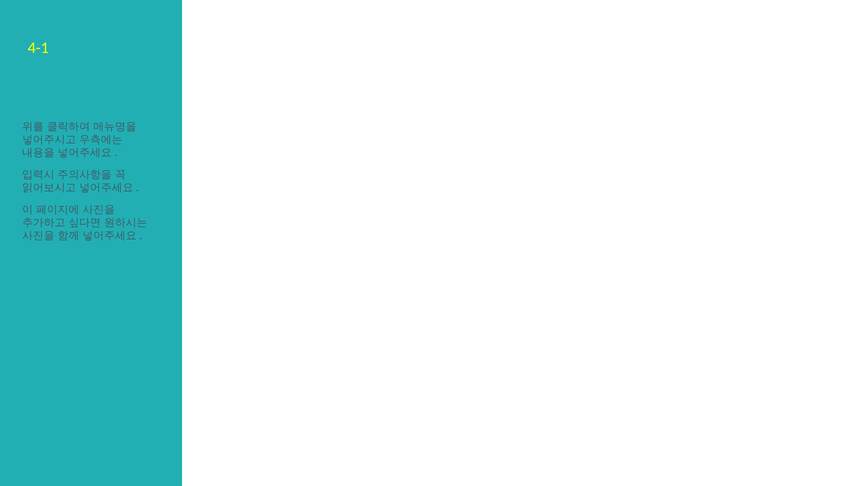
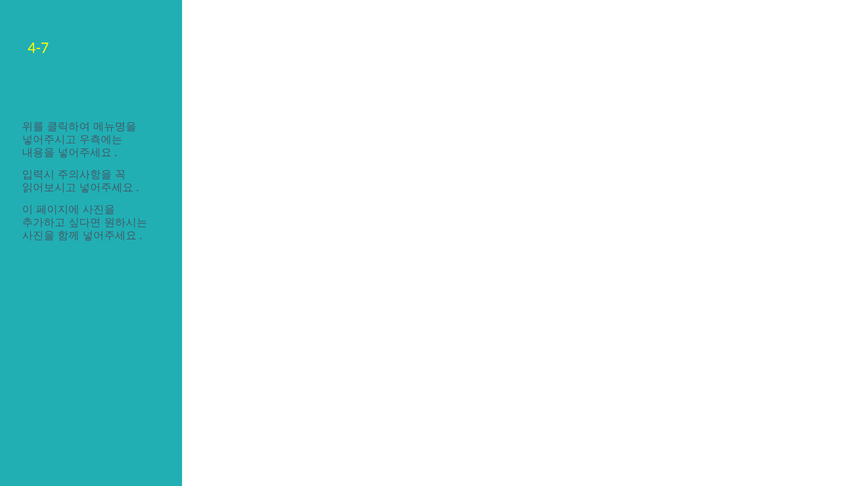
4-1: 4-1 -> 4-7 (38, 48)
